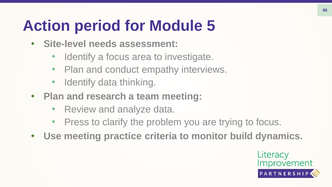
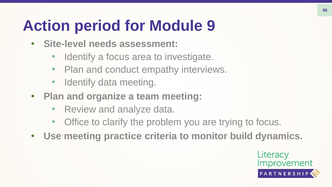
5: 5 -> 9 (211, 26)
data thinking: thinking -> meeting (138, 82)
research: research -> organize (106, 96)
Press: Press -> Office (77, 122)
